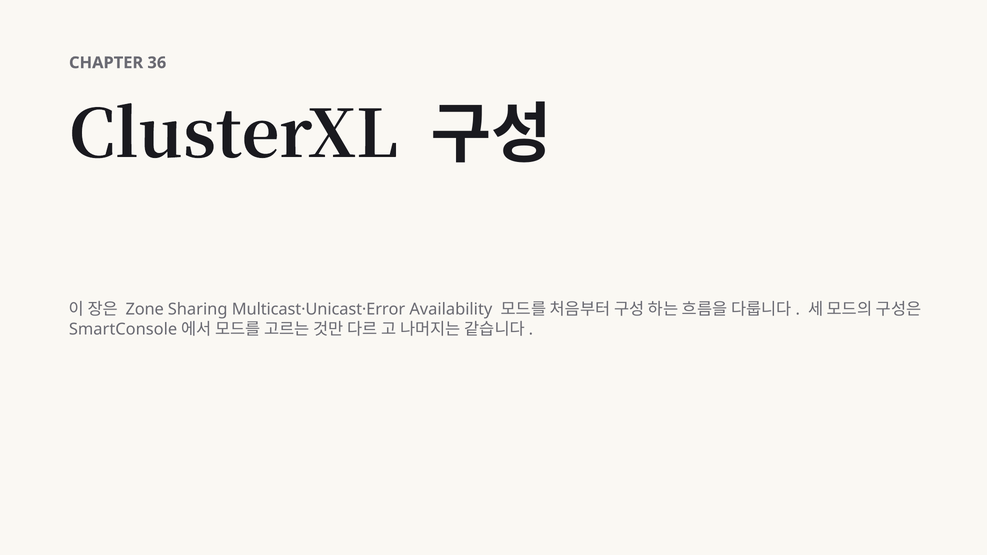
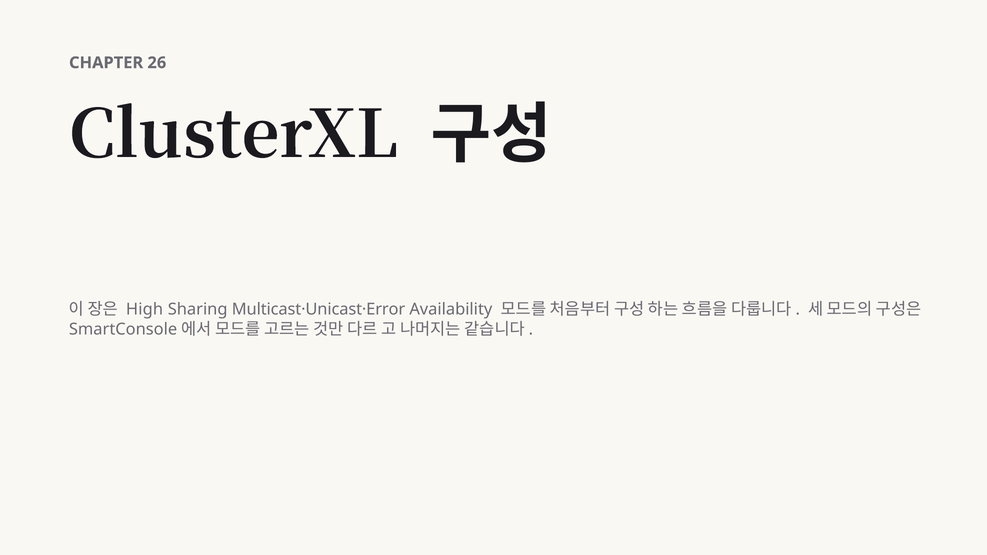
36: 36 -> 26 (157, 63)
Zone: Zone -> High (145, 310)
